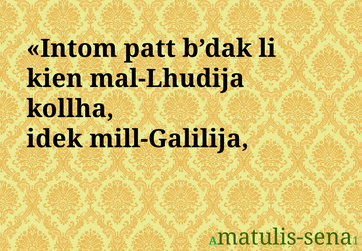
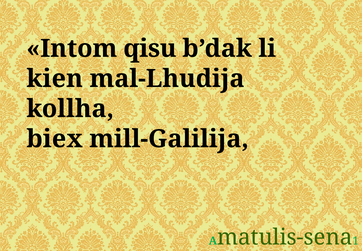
patt: patt -> qisu (150, 48)
idek: idek -> biex (54, 139)
